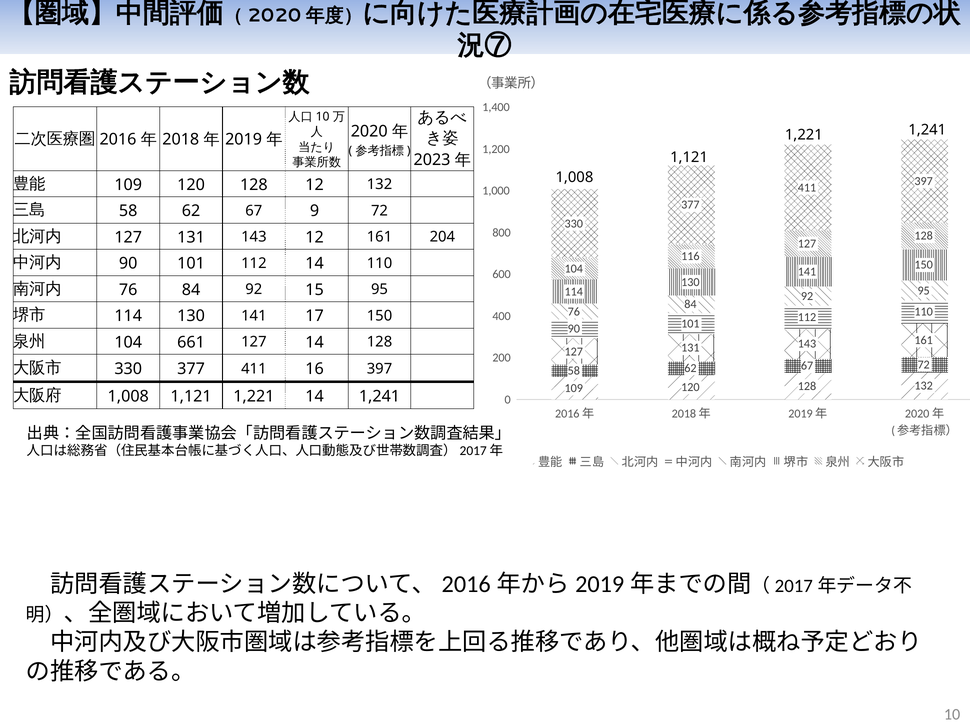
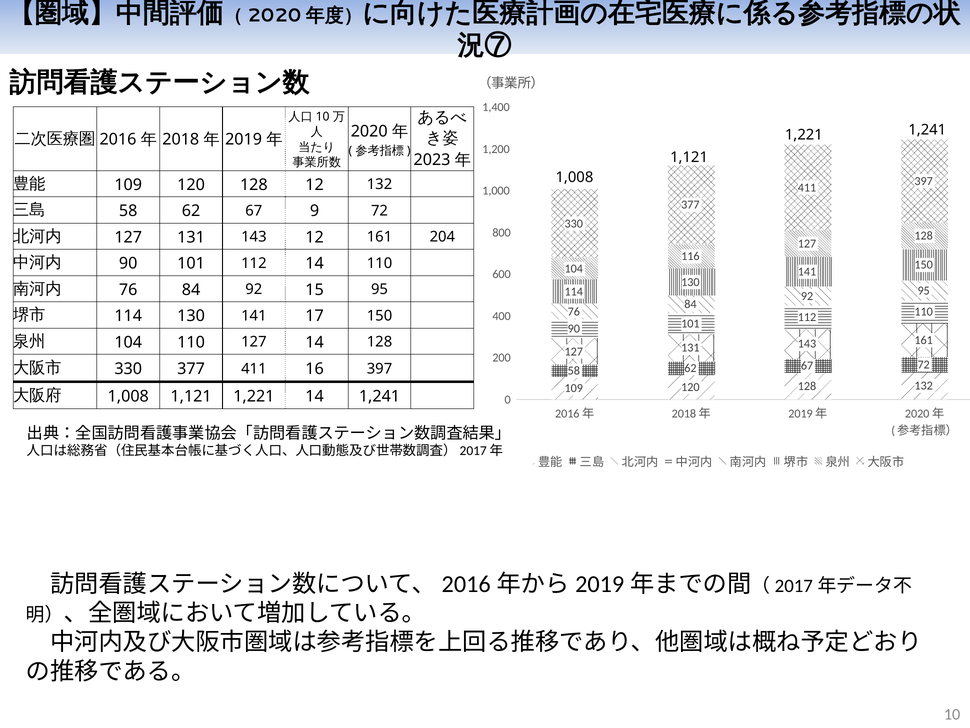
104 661: 661 -> 110 (191, 342)
